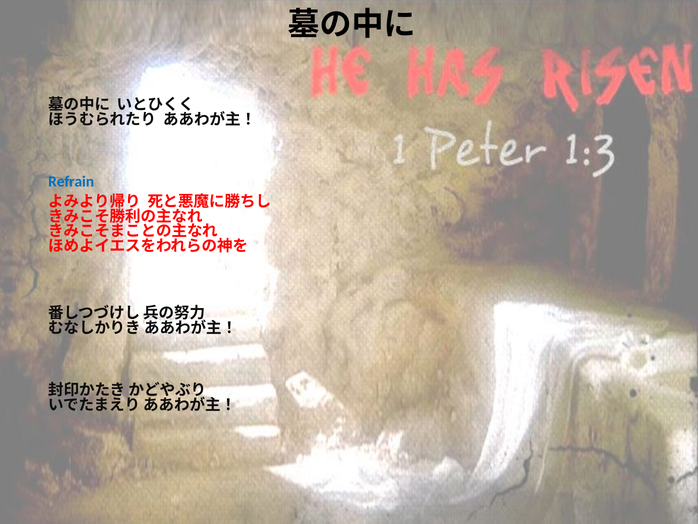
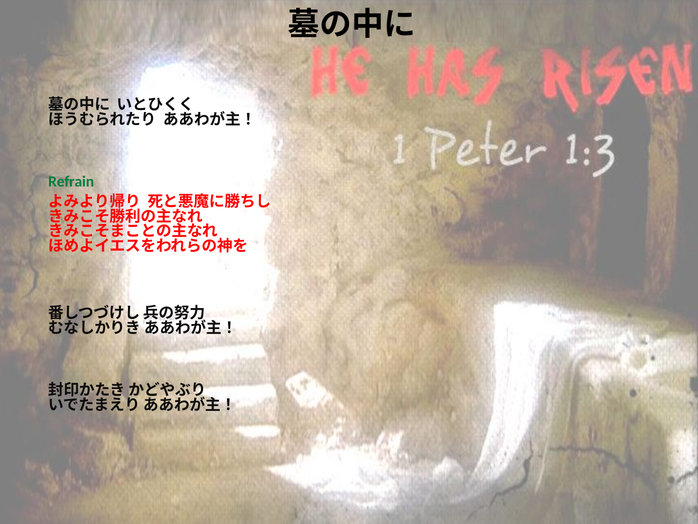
Refrain colour: blue -> green (71, 182)
